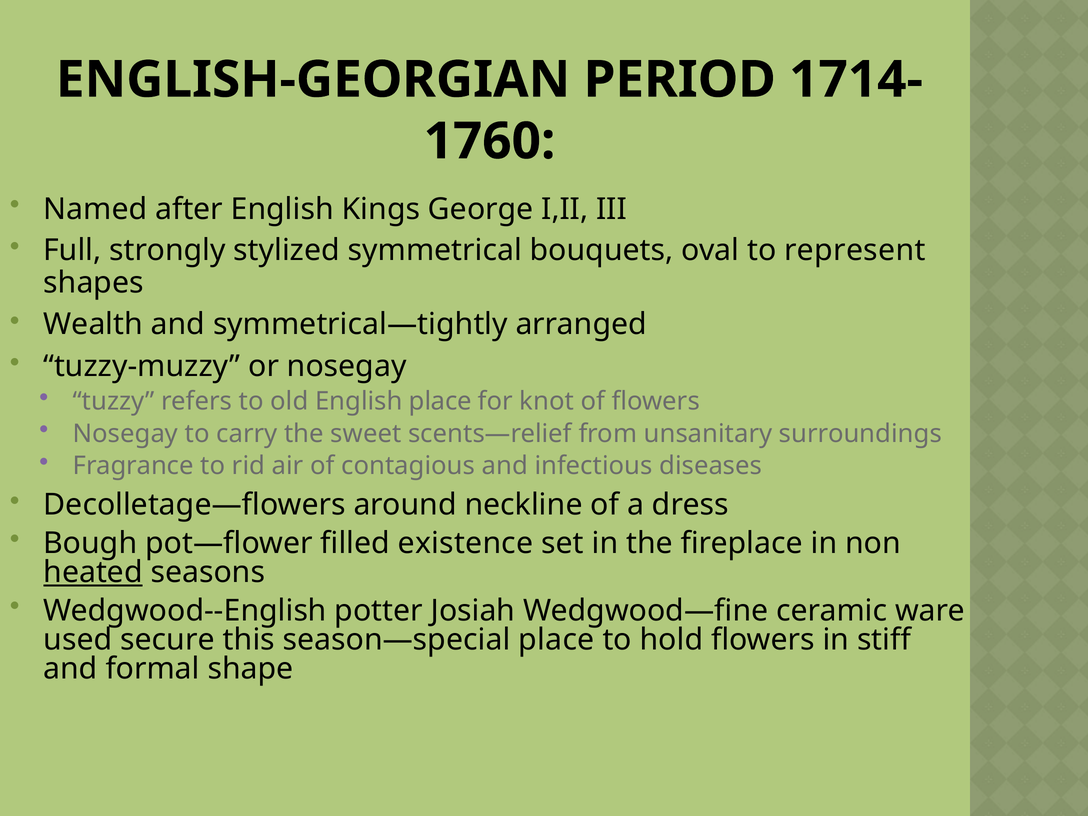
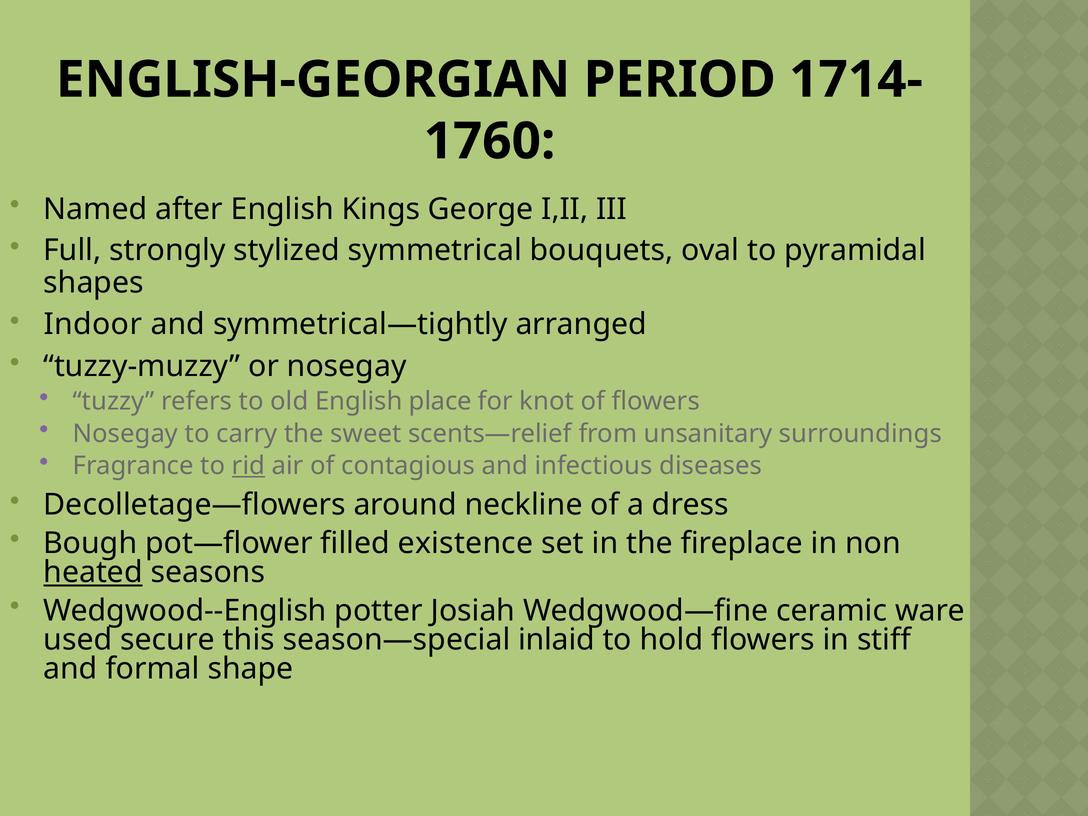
represent: represent -> pyramidal (855, 250)
Wealth: Wealth -> Indoor (93, 324)
rid underline: none -> present (249, 466)
season—special place: place -> inlaid (557, 640)
